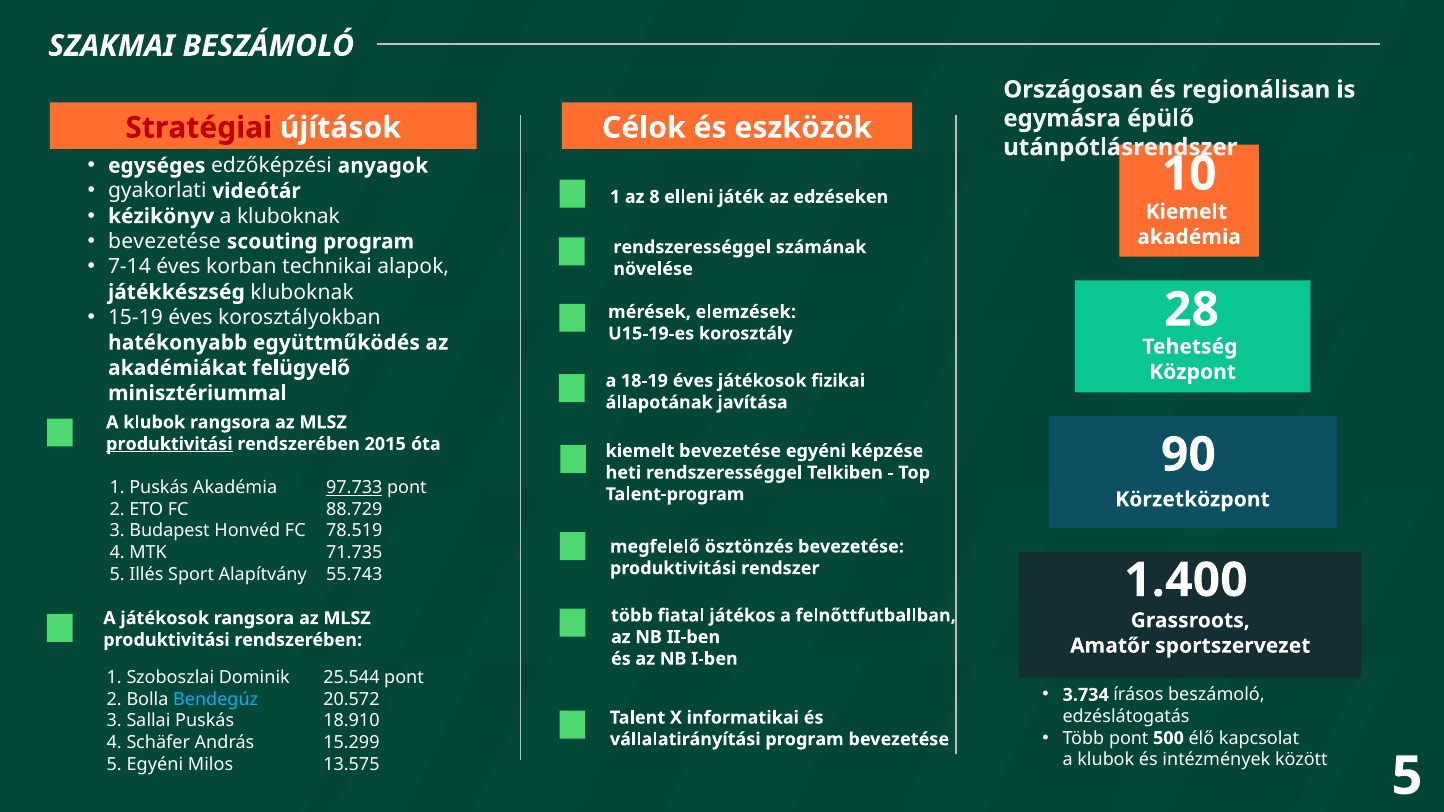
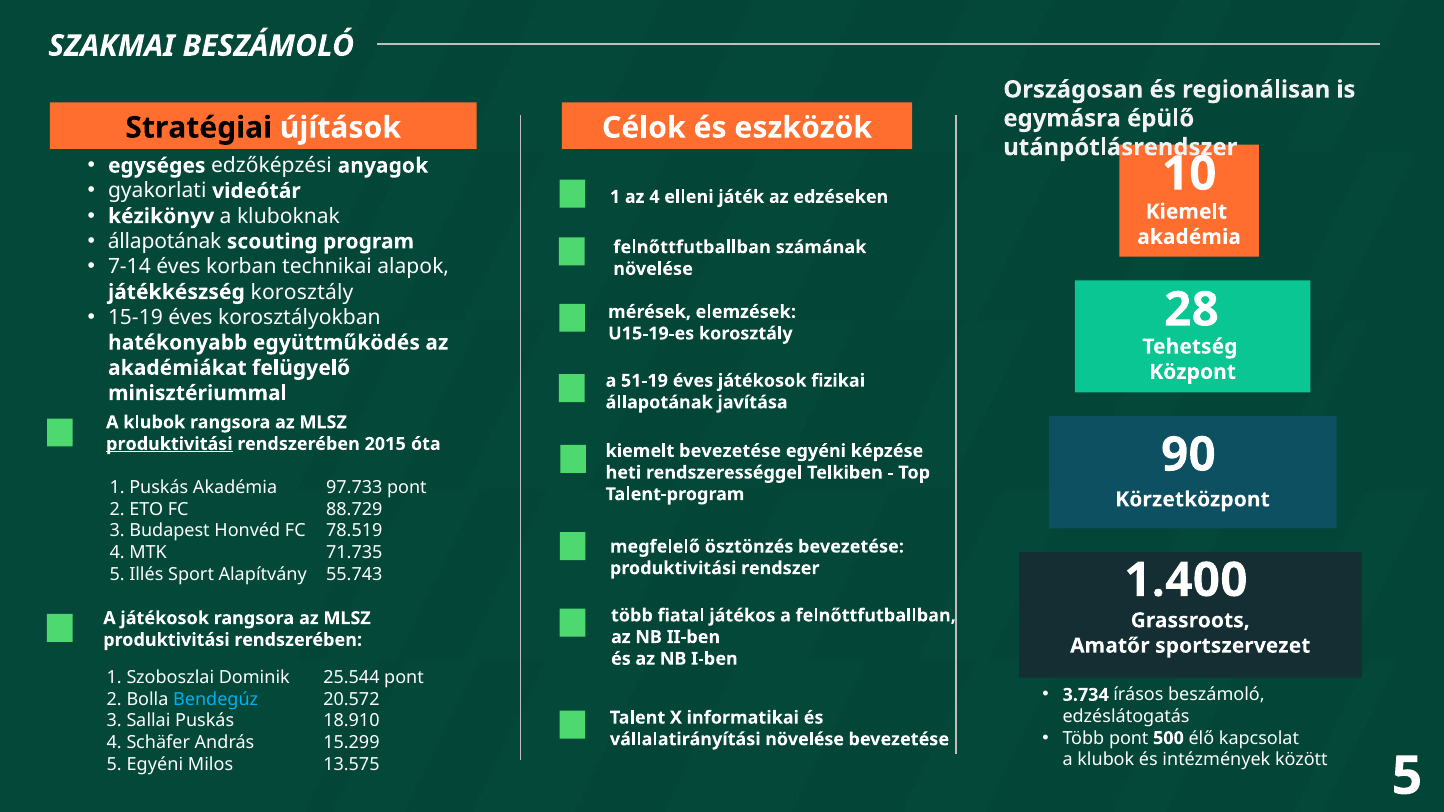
Stratégiai colour: red -> black (199, 128)
az 8: 8 -> 4 (654, 197)
bevezetése: bevezetése -> állapotának (165, 242)
rendszerességgel: rendszerességgel -> felnőttfutballban (692, 247)
játékkészség kluboknak: kluboknak -> korosztály (302, 292)
18-19: 18-19 -> 51-19 (644, 381)
97.733 underline: present -> none (354, 488)
vállalatirányítási program: program -> növelése (805, 740)
